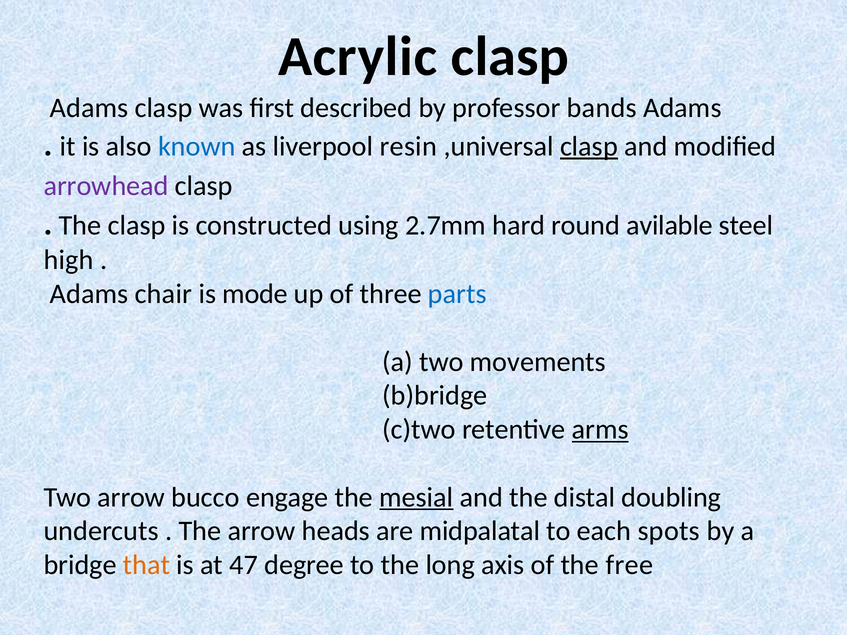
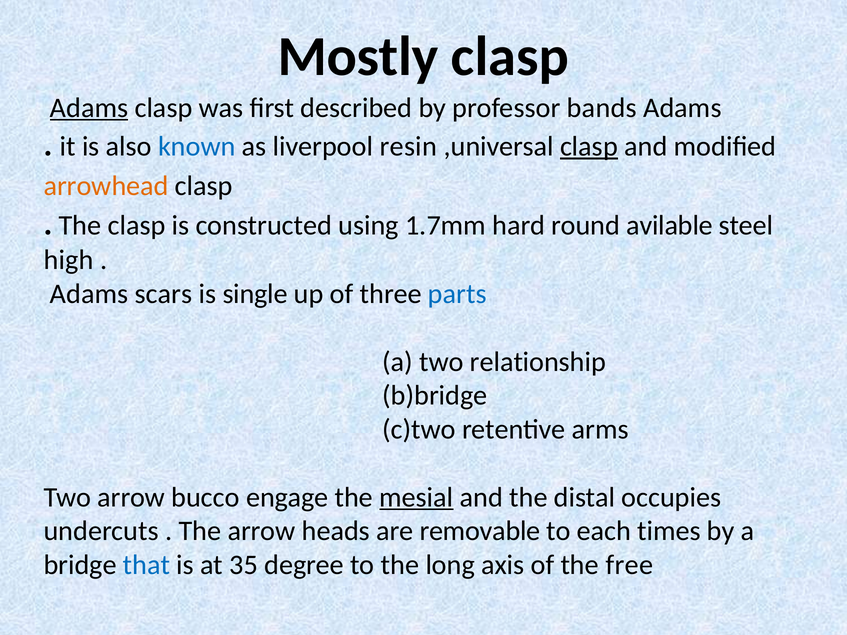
Acrylic: Acrylic -> Mostly (358, 57)
Adams underline: none -> present (89, 108)
arrowhead colour: purple -> orange (106, 186)
2.7mm: 2.7mm -> 1.7mm (445, 225)
chair: chair -> scars (163, 294)
mode: mode -> single (255, 294)
movements: movements -> relationship (538, 362)
arms underline: present -> none (600, 430)
doubling: doubling -> occupies (671, 497)
midpalatal: midpalatal -> removable (480, 531)
spots: spots -> times (669, 531)
that colour: orange -> blue (146, 565)
47: 47 -> 35 (244, 565)
